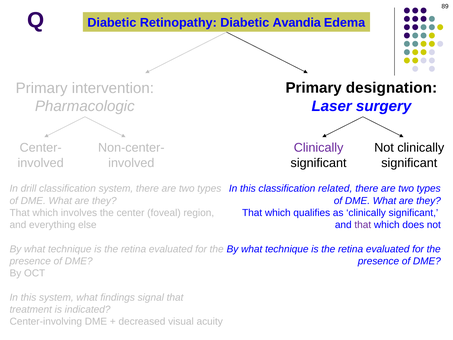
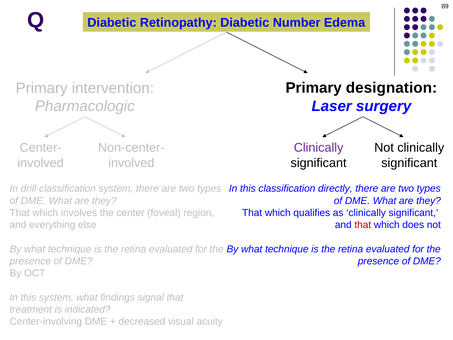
Avandia: Avandia -> Number (297, 23)
related: related -> directly (335, 188)
that colour: purple -> red (363, 225)
